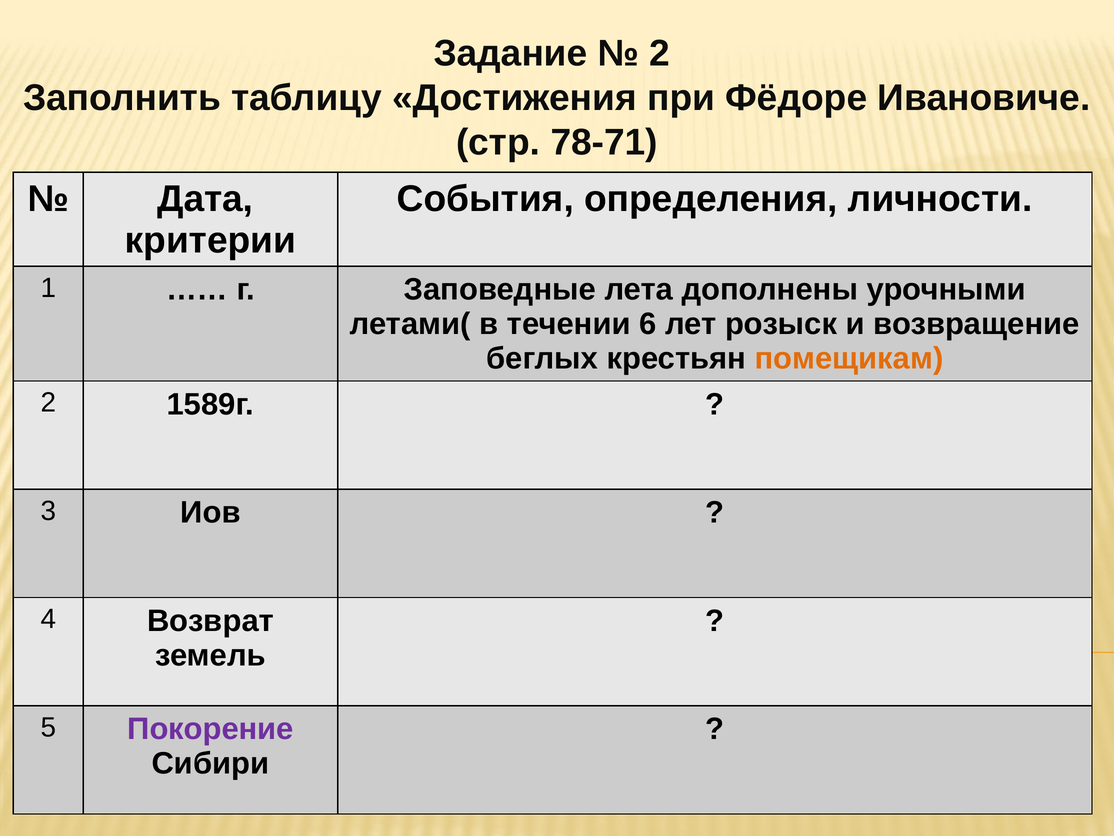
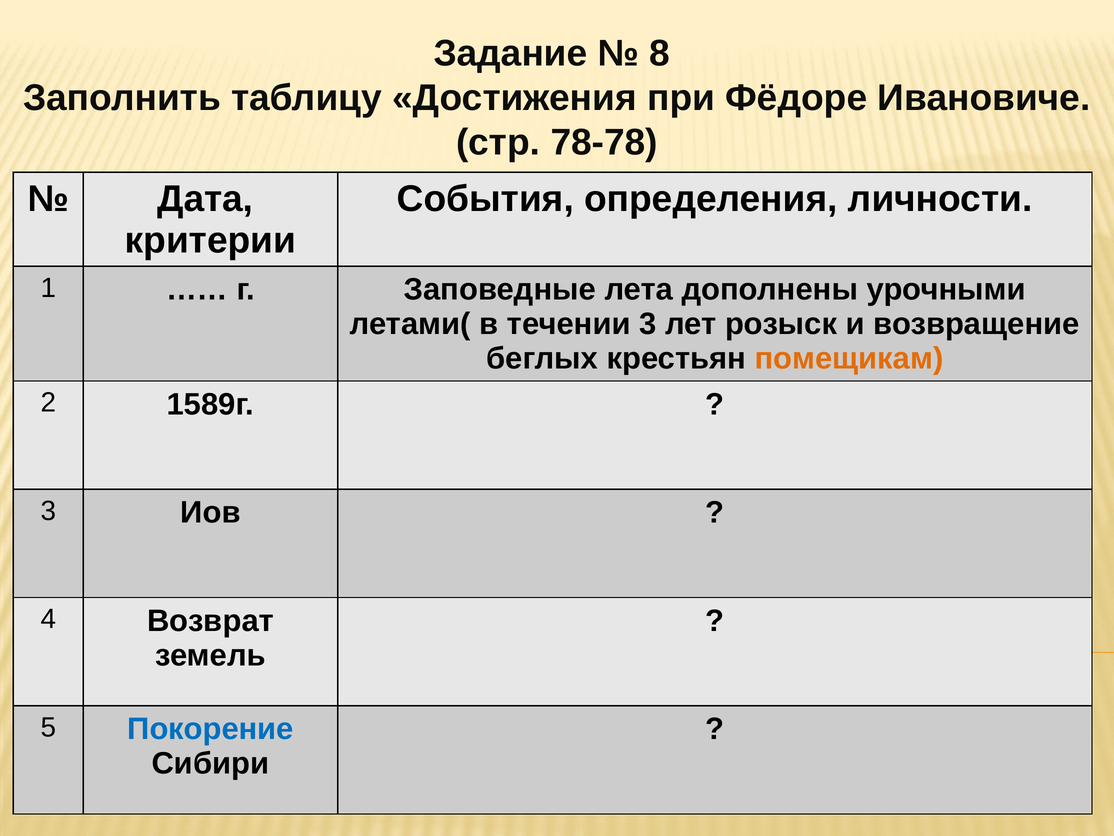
2: 2 -> 8 (660, 53)
78-71: 78-71 -> 78-78 (604, 142)
течении 6: 6 -> 3 (648, 324)
Покорение colour: purple -> blue (210, 729)
